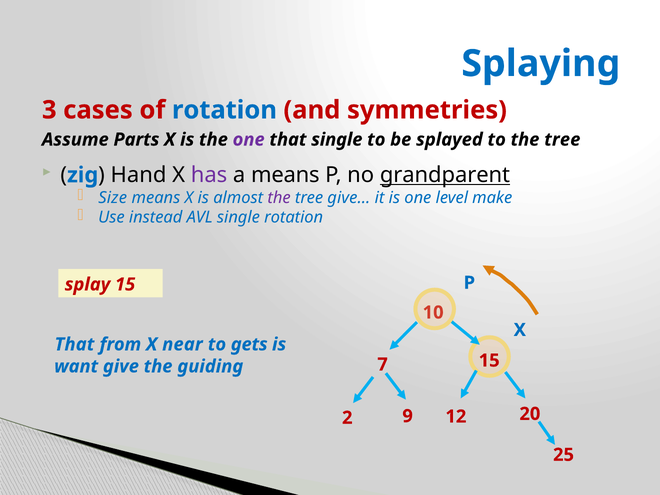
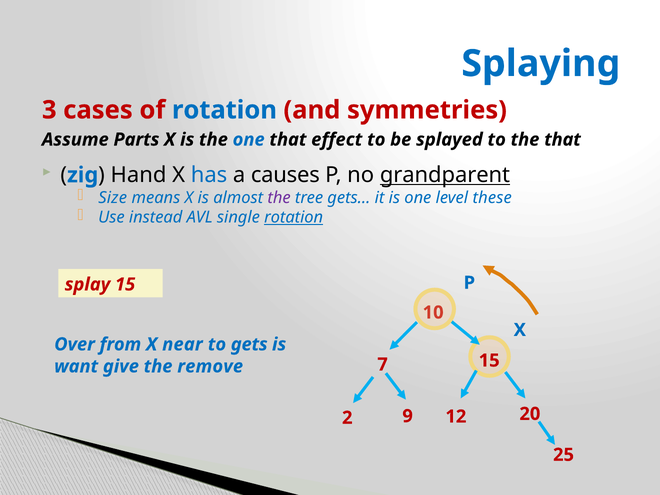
one colour: purple -> blue (249, 140)
that single: single -> effect (337, 140)
to the tree: tree -> that (563, 140)
has colour: purple -> blue (209, 175)
a means: means -> causes (285, 175)
give…: give… -> gets… (349, 198)
make: make -> these (492, 198)
rotation underline: none -> present (294, 218)
That: That -> Over (75, 344)
guiding: guiding -> remove (210, 366)
